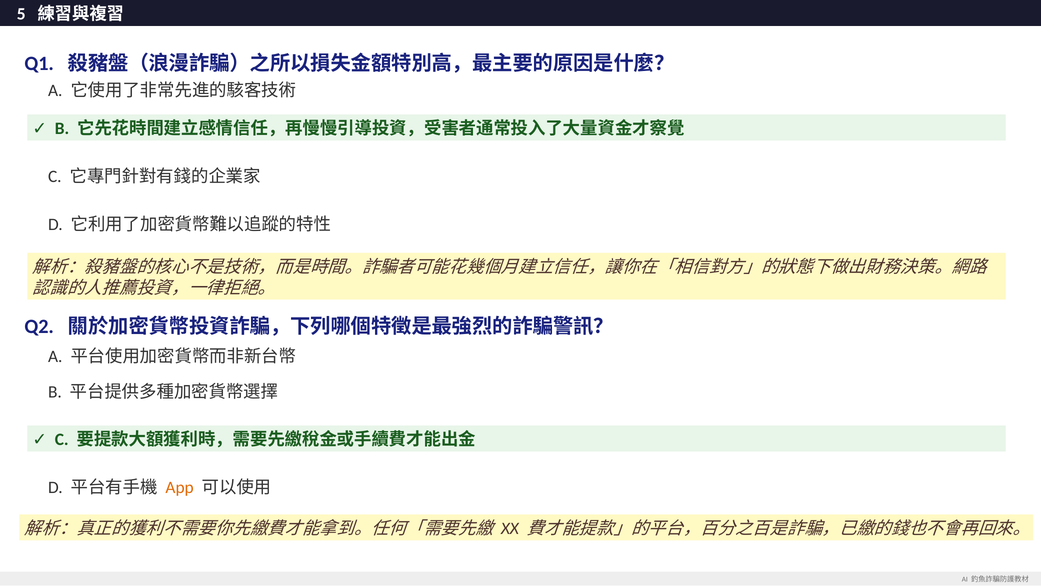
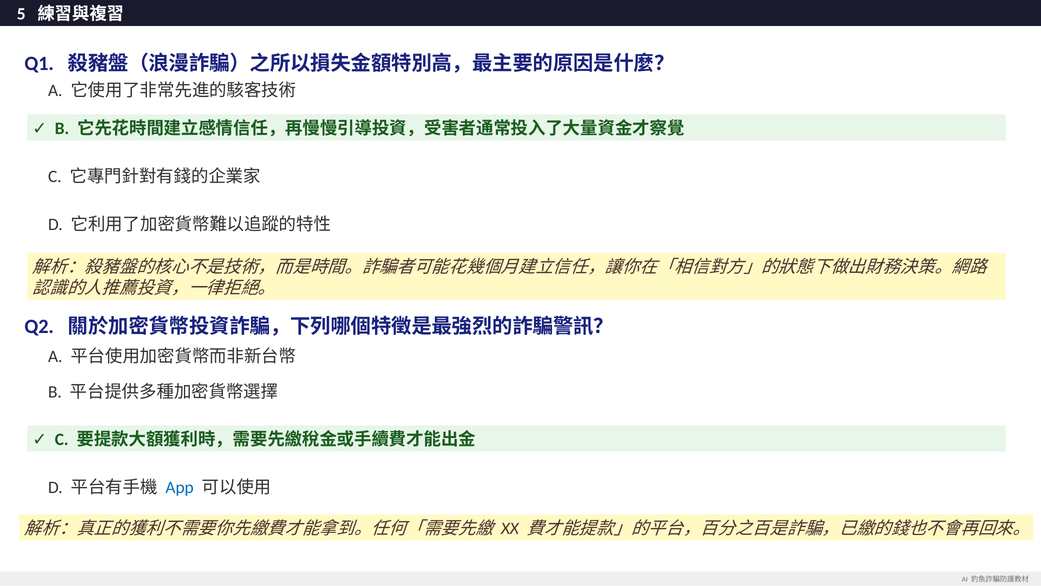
App colour: orange -> blue (180, 487)
